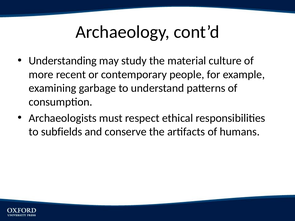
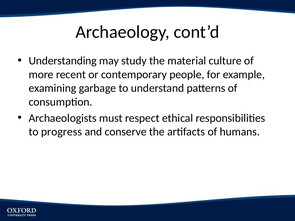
subfields: subfields -> progress (62, 132)
